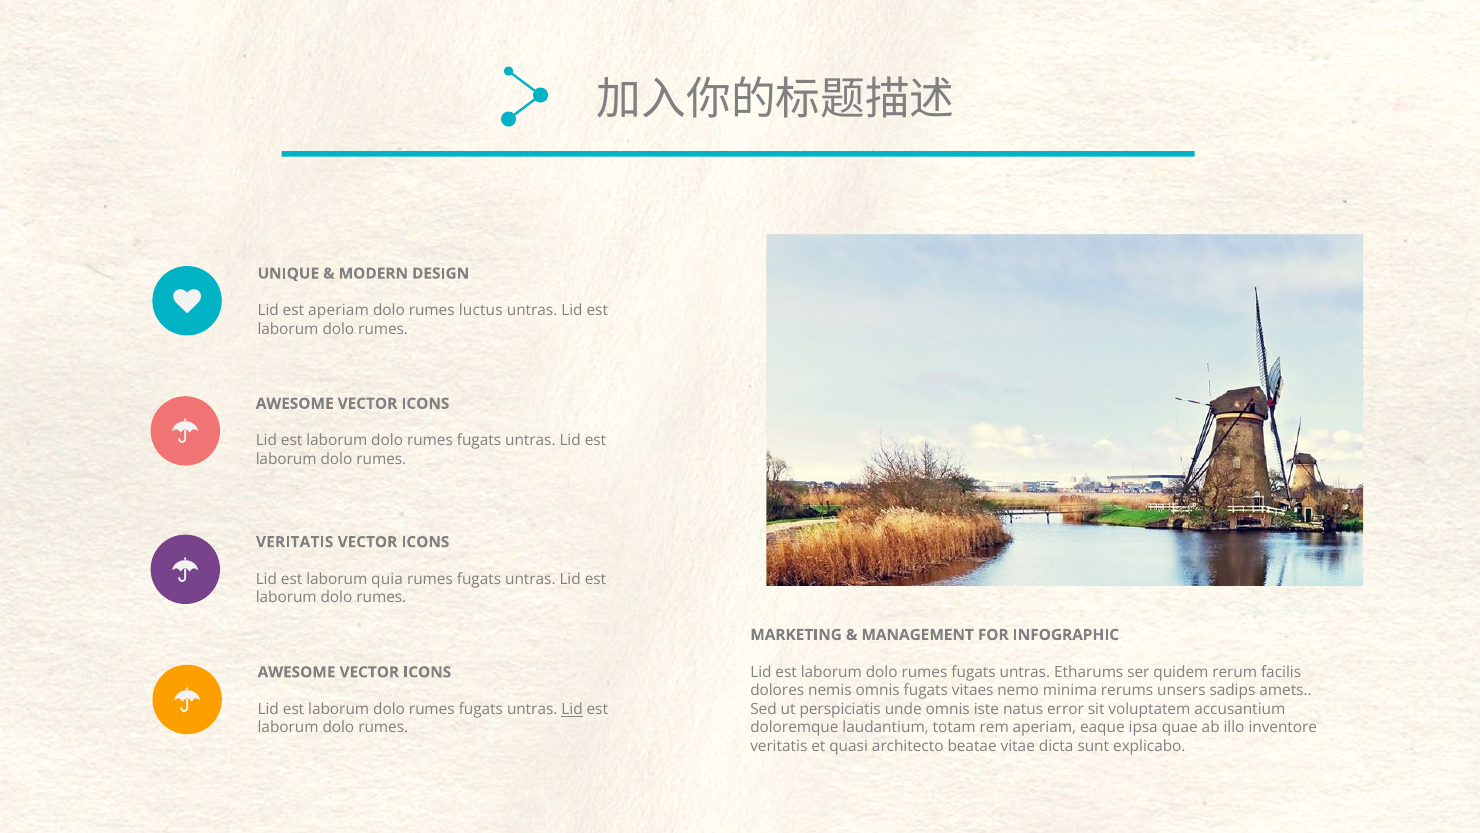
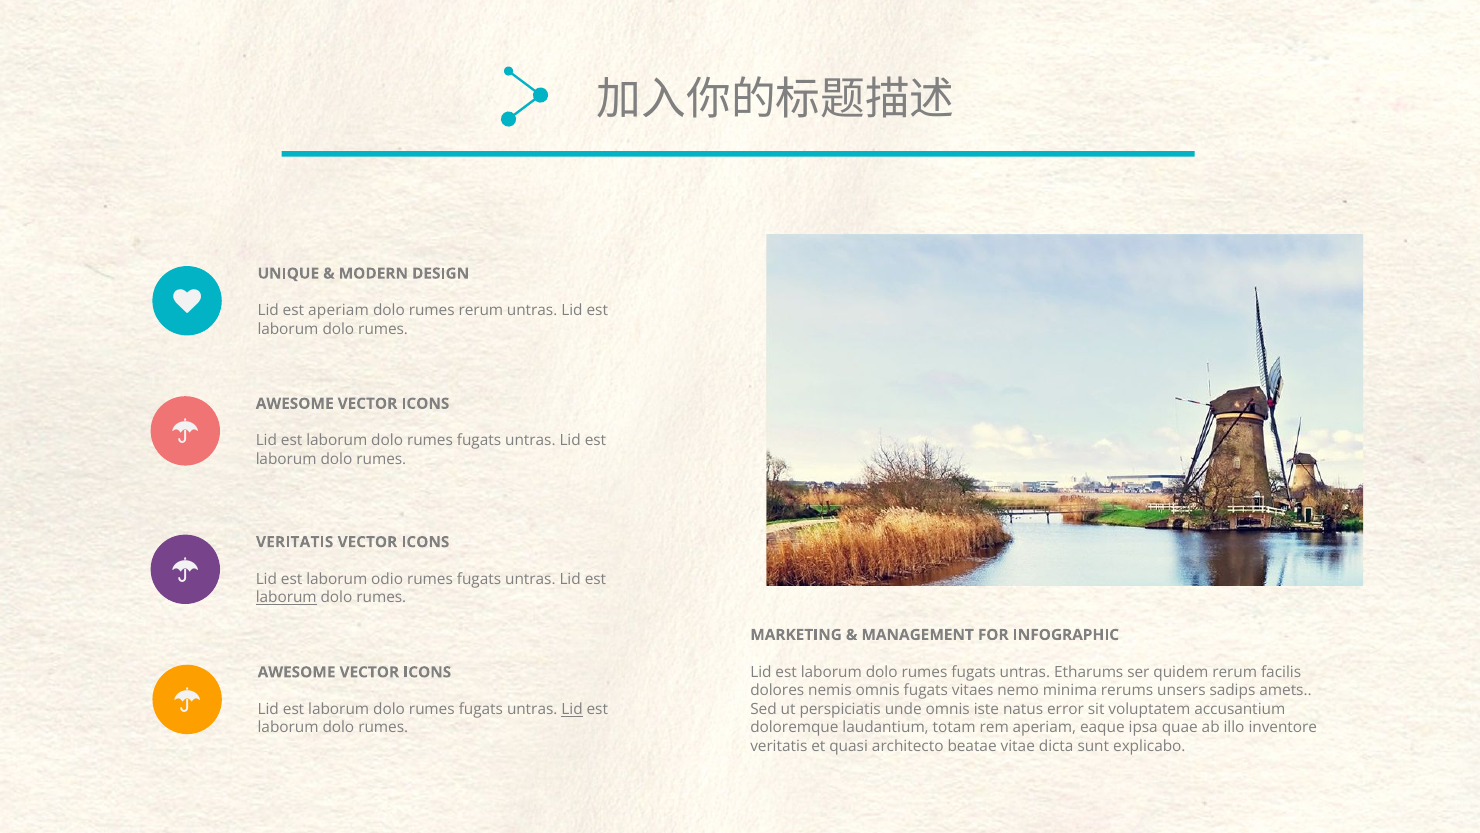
rumes luctus: luctus -> rerum (481, 311)
quia: quia -> odio (387, 579)
laborum underline: none -> present (286, 598)
